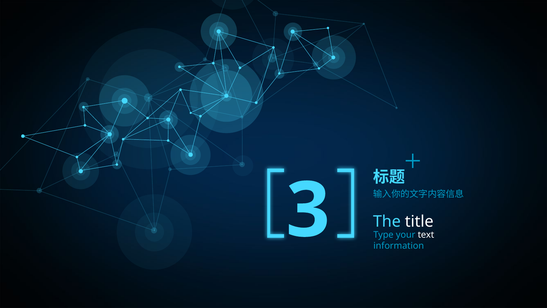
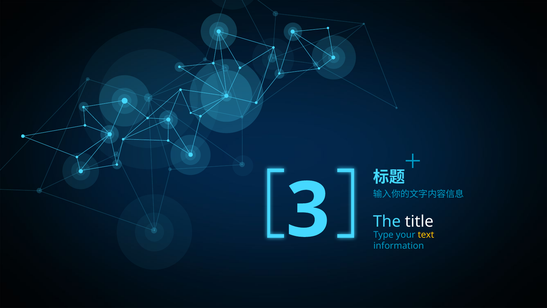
text colour: white -> yellow (426, 235)
